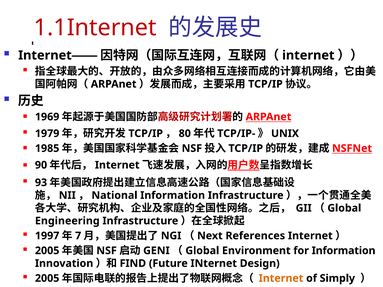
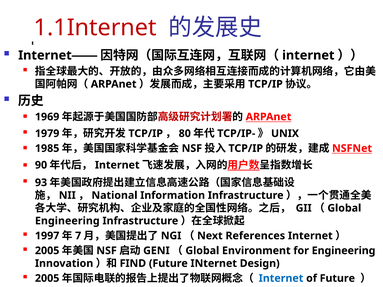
for Information: Information -> Engineering (344, 251)
Internet colour: orange -> blue (281, 279)
of Simply: Simply -> Future (337, 279)
